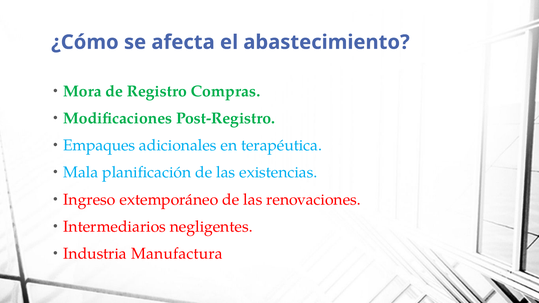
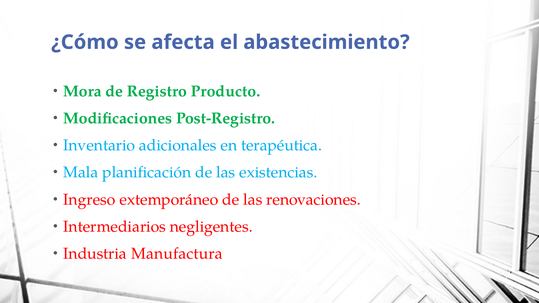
Compras: Compras -> Producto (226, 91)
Empaques: Empaques -> Inventario (99, 145)
